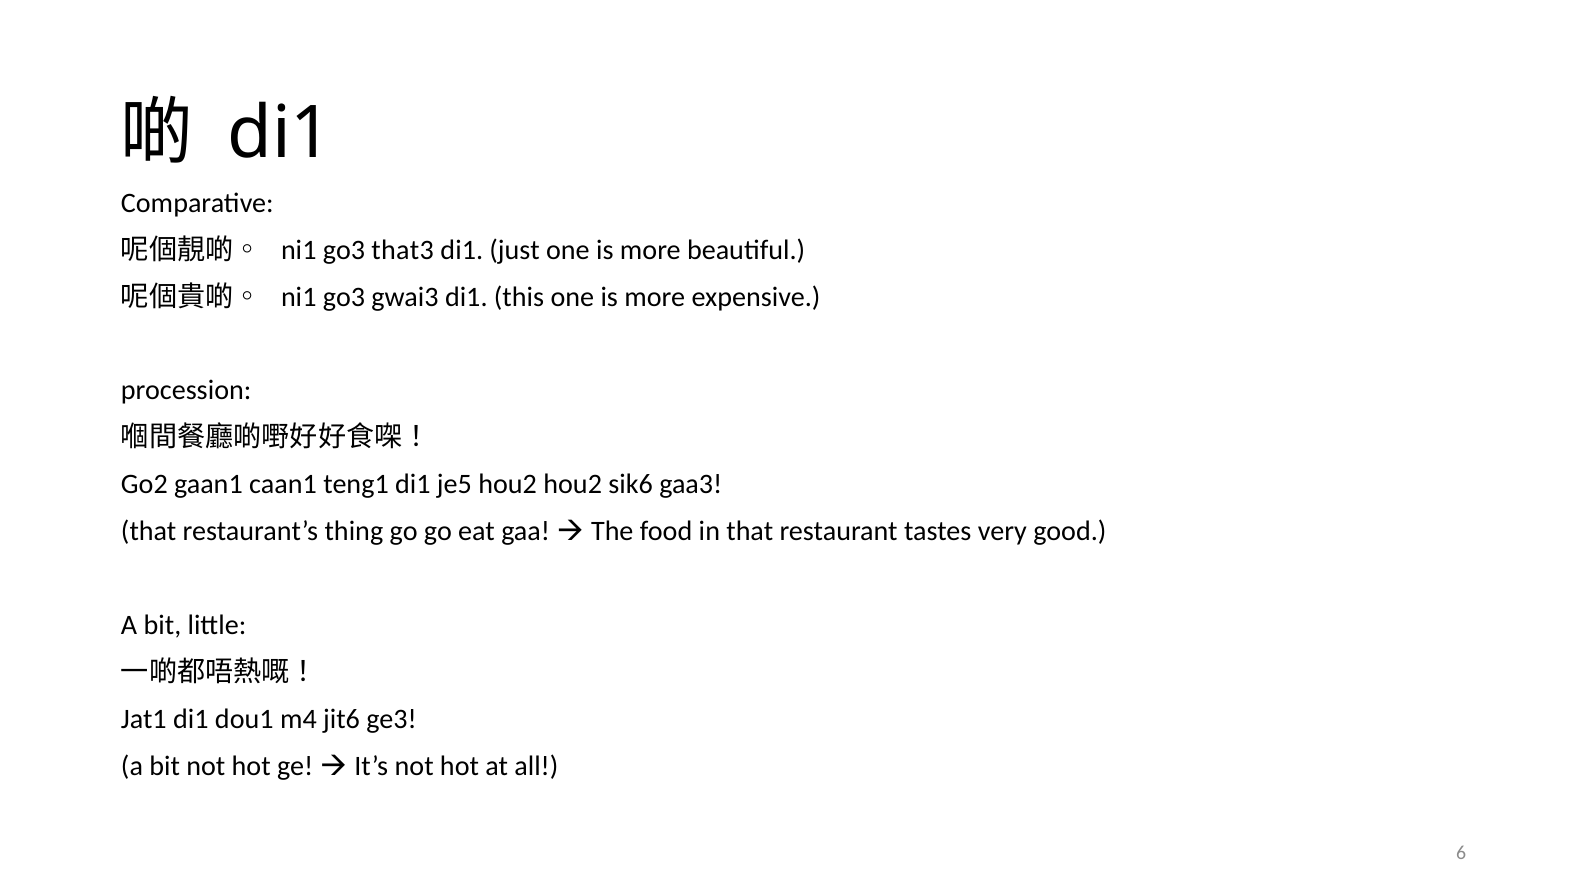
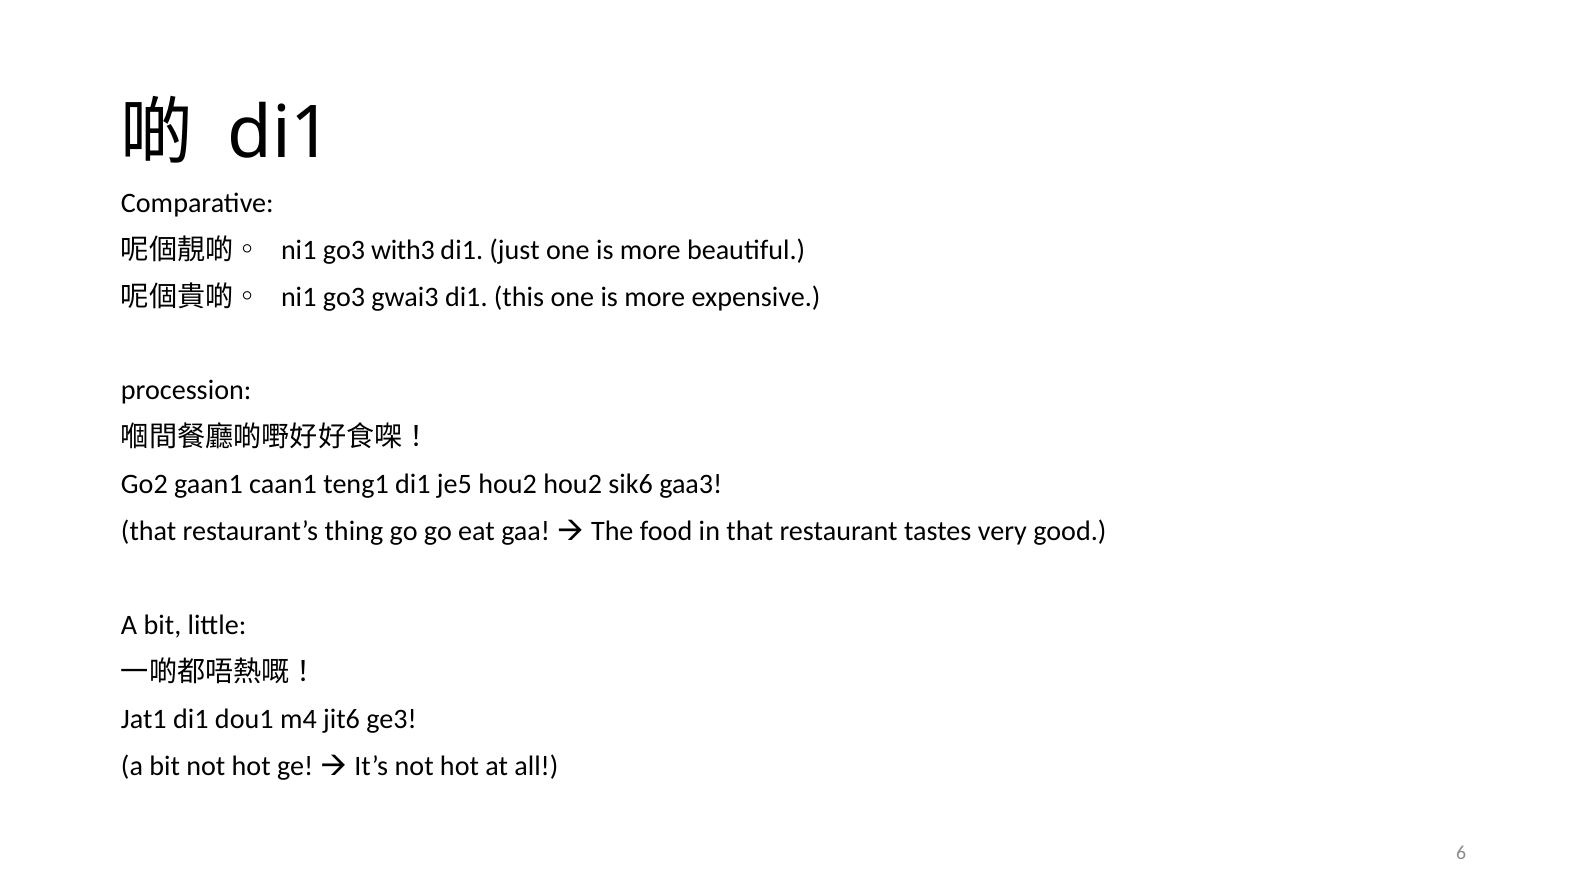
that3: that3 -> with3 (403, 250)
